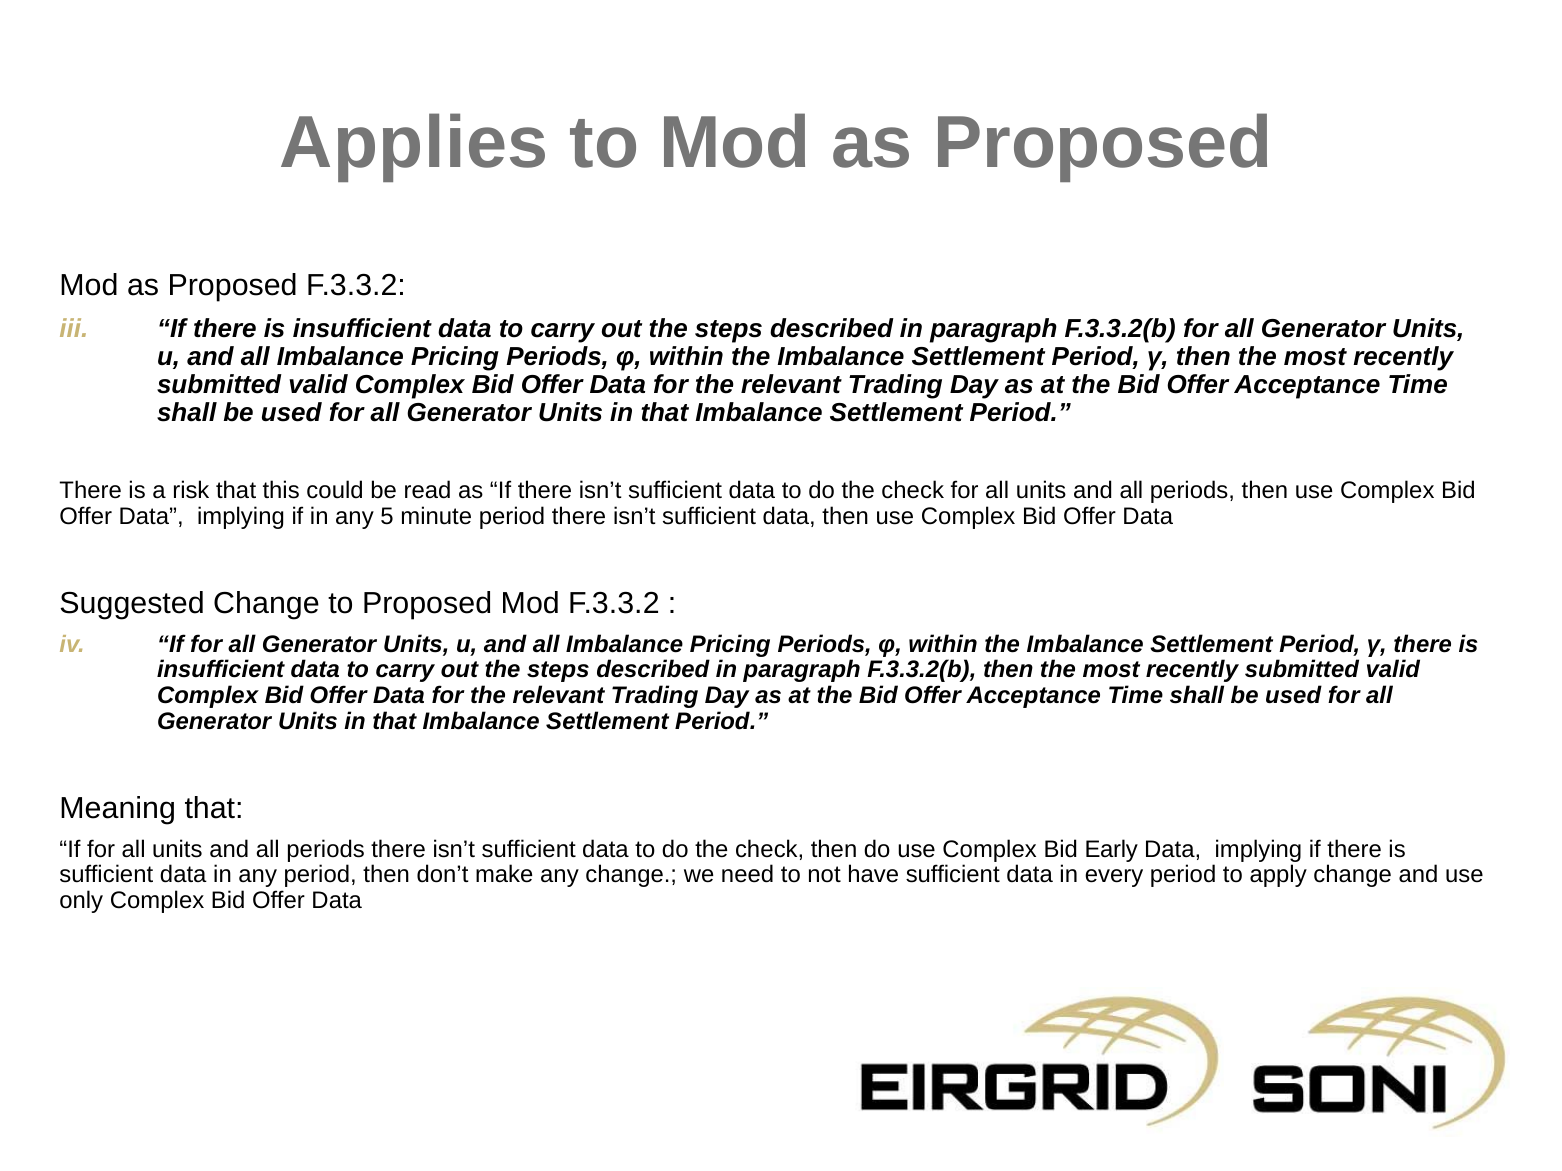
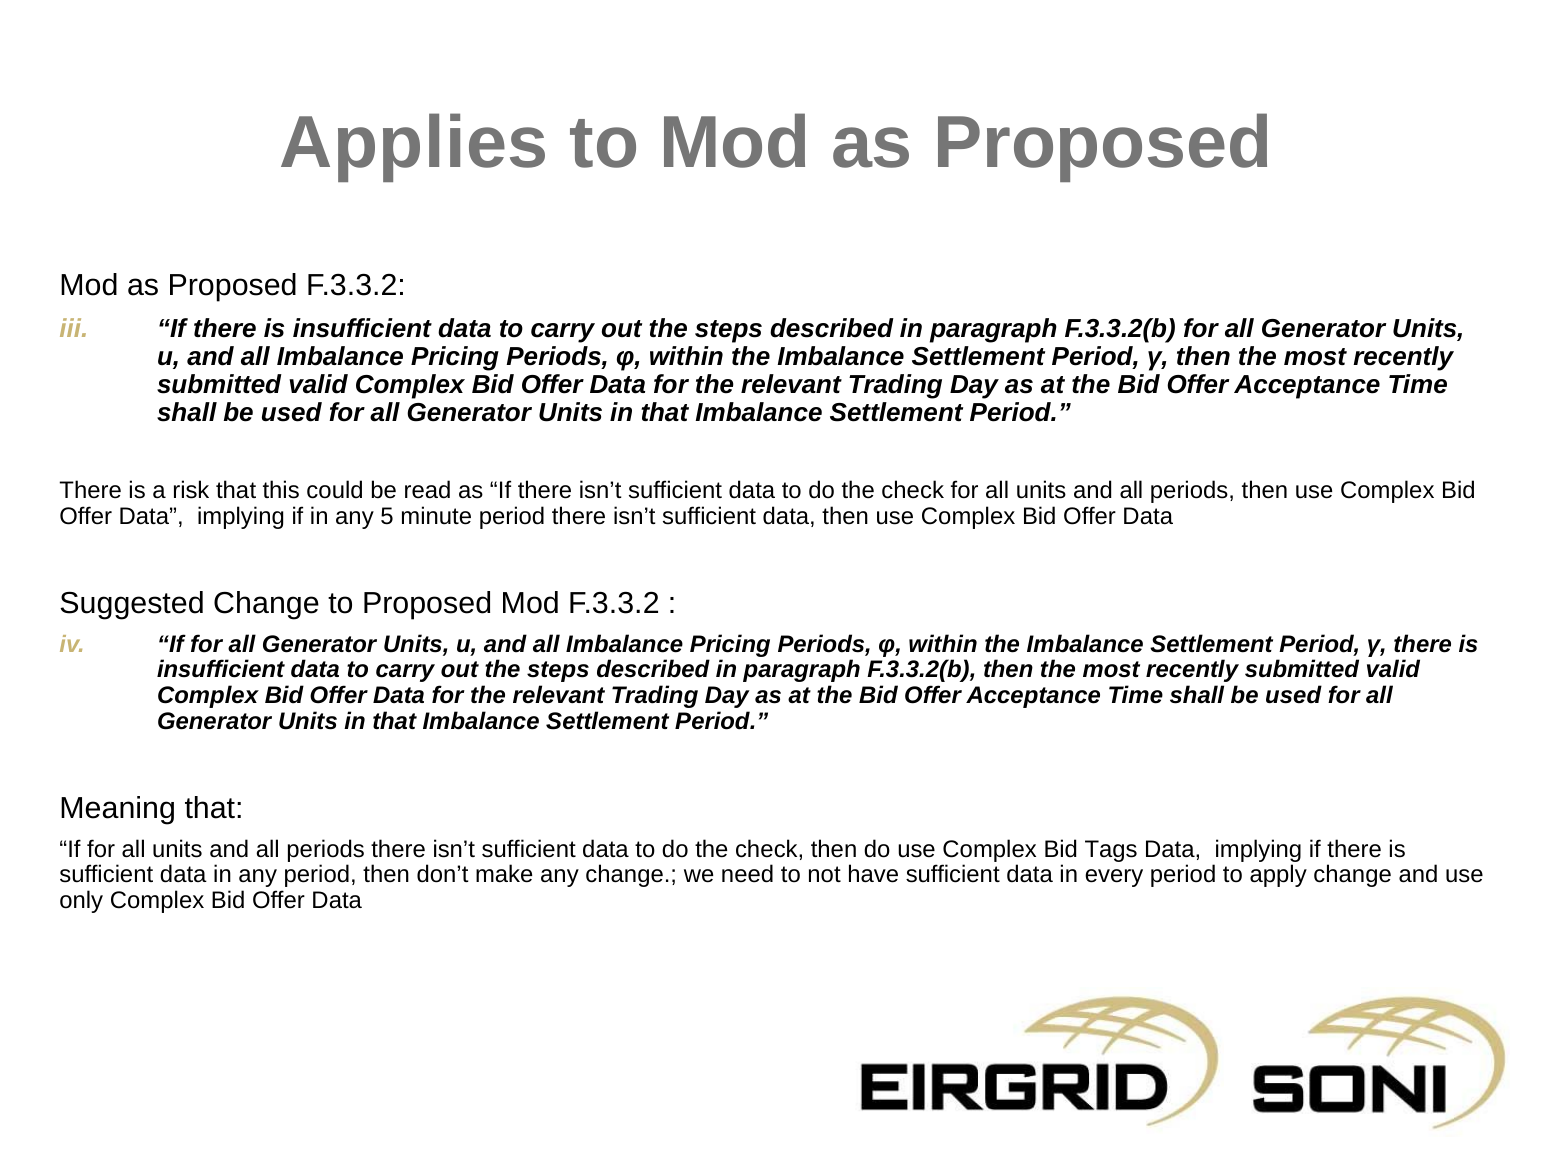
Early: Early -> Tags (1111, 850)
